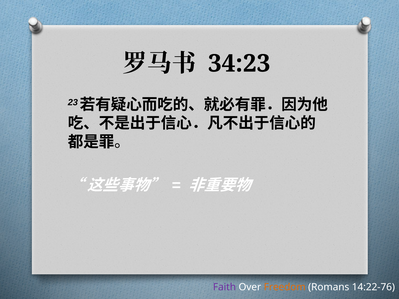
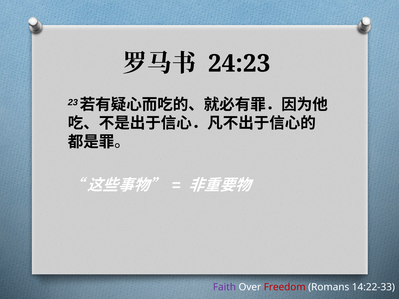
34:23: 34:23 -> 24:23 (239, 64)
Freedom colour: orange -> red (285, 287)
14:22-76: 14:22-76 -> 14:22-33 (373, 287)
